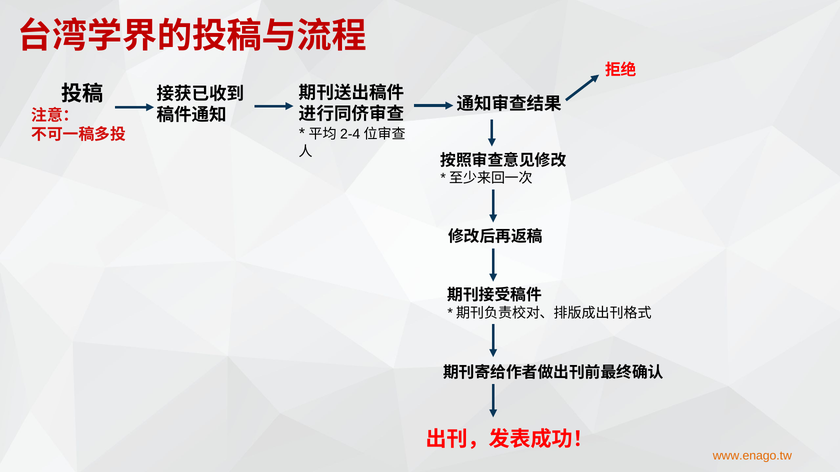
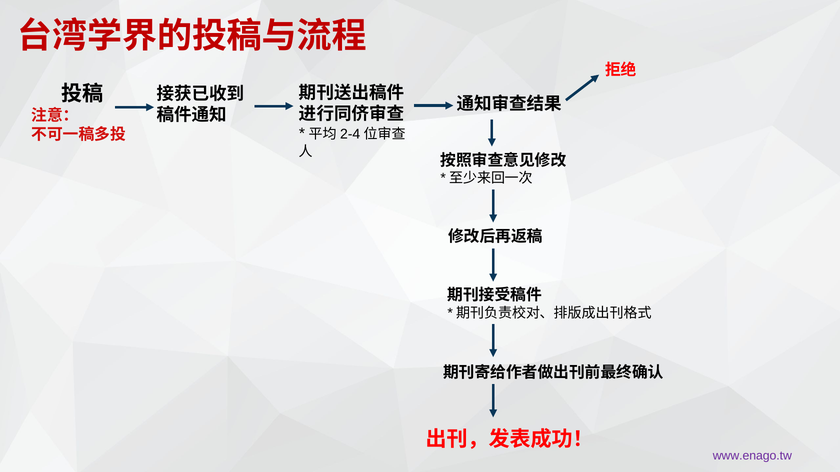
www.enago.tw colour: orange -> purple (752, 456)
